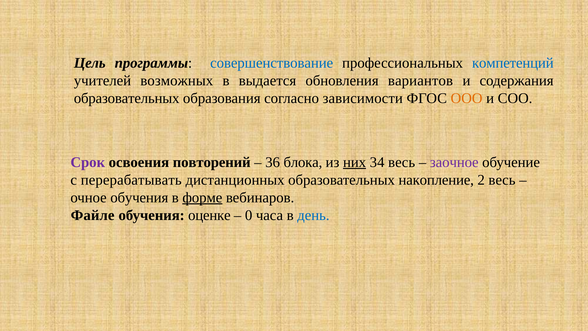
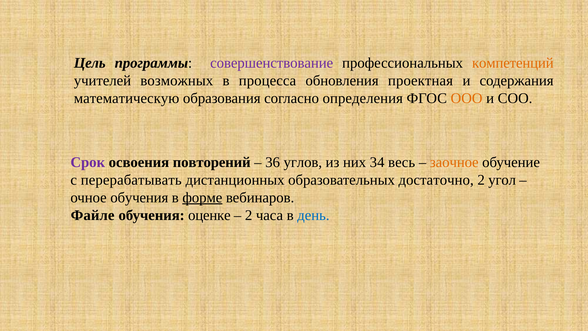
совершенствование colour: blue -> purple (272, 63)
компетенций colour: blue -> orange (513, 63)
выдается: выдается -> процесса (267, 81)
вариантов: вариантов -> проектная (420, 81)
образовательных: образовательных -> математическую (127, 98)
зависимости: зависимости -> определения (363, 98)
блока: блока -> углов (303, 162)
них underline: present -> none (355, 162)
заочное colour: purple -> orange (454, 162)
накопление: накопление -> достаточно (436, 180)
2 весь: весь -> угол (502, 180)
0: 0 -> 2 (249, 215)
